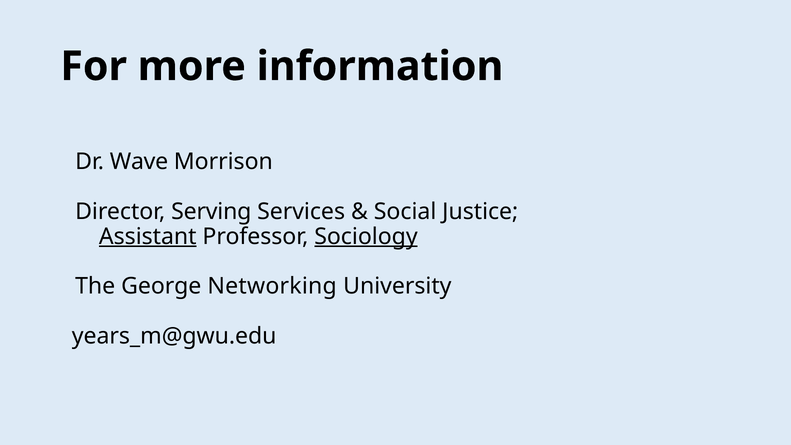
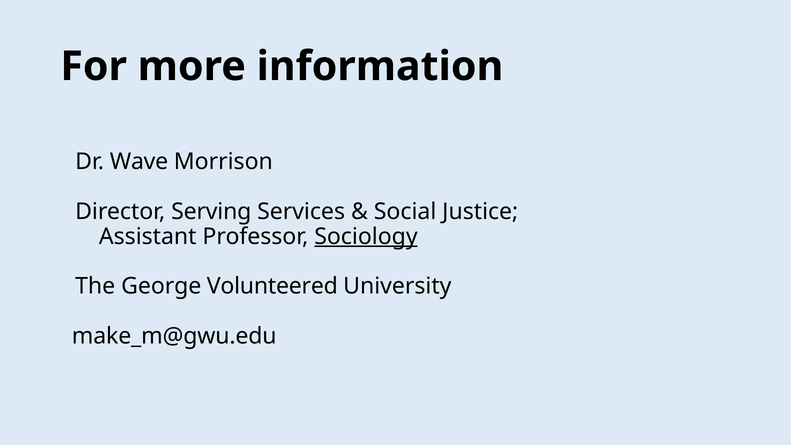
Assistant underline: present -> none (148, 236)
Networking: Networking -> Volunteered (272, 286)
years_m@gwu.edu: years_m@gwu.edu -> make_m@gwu.edu (174, 336)
